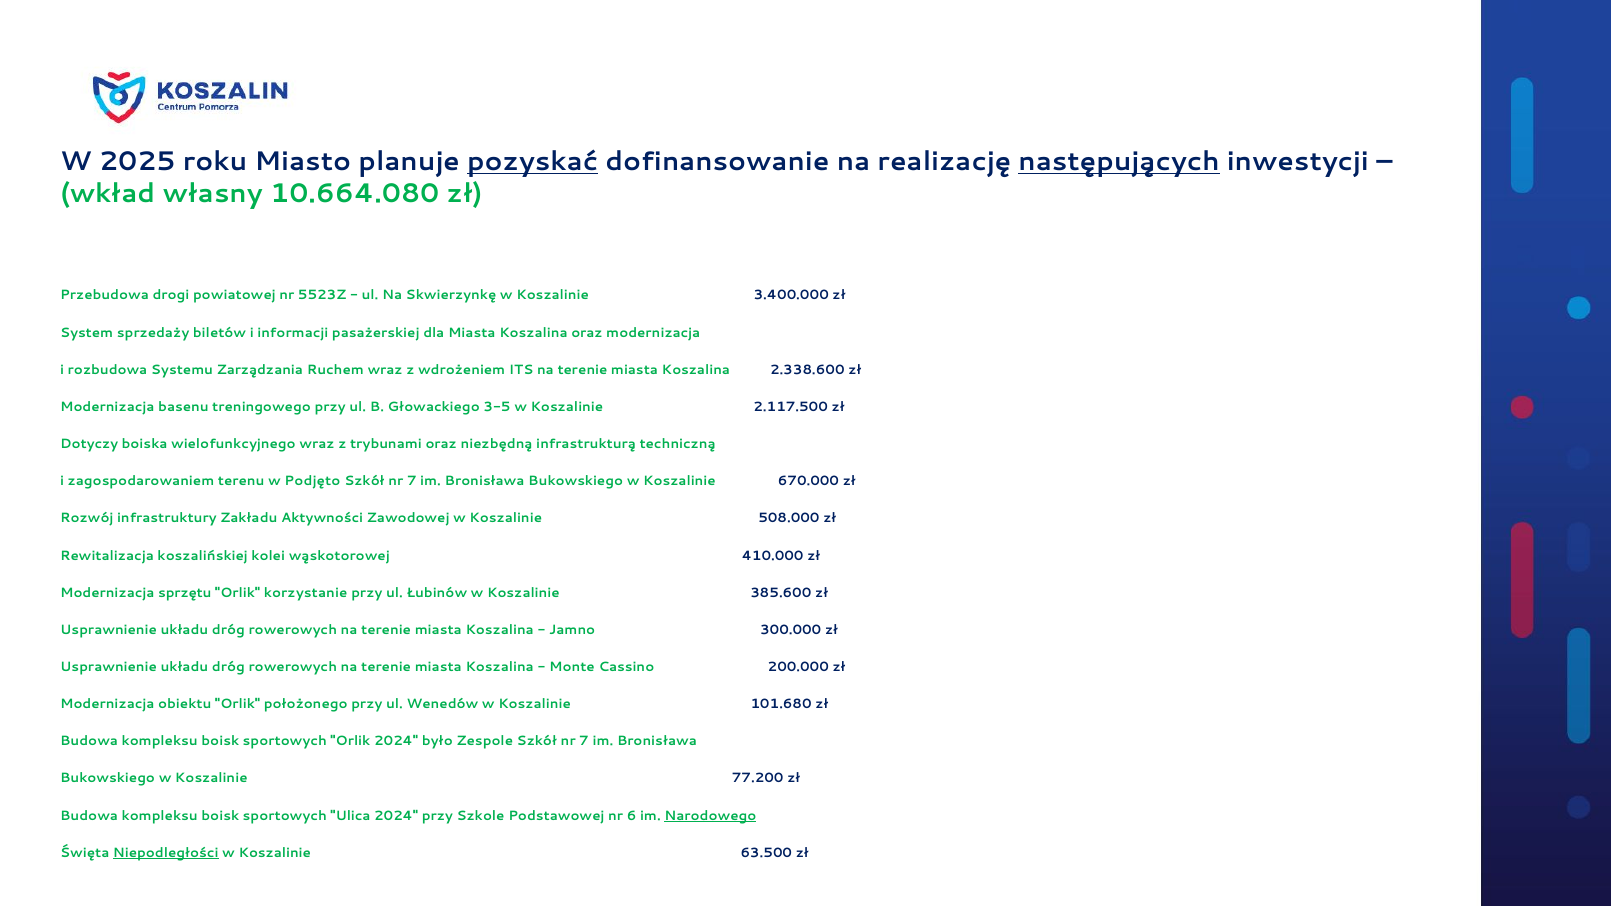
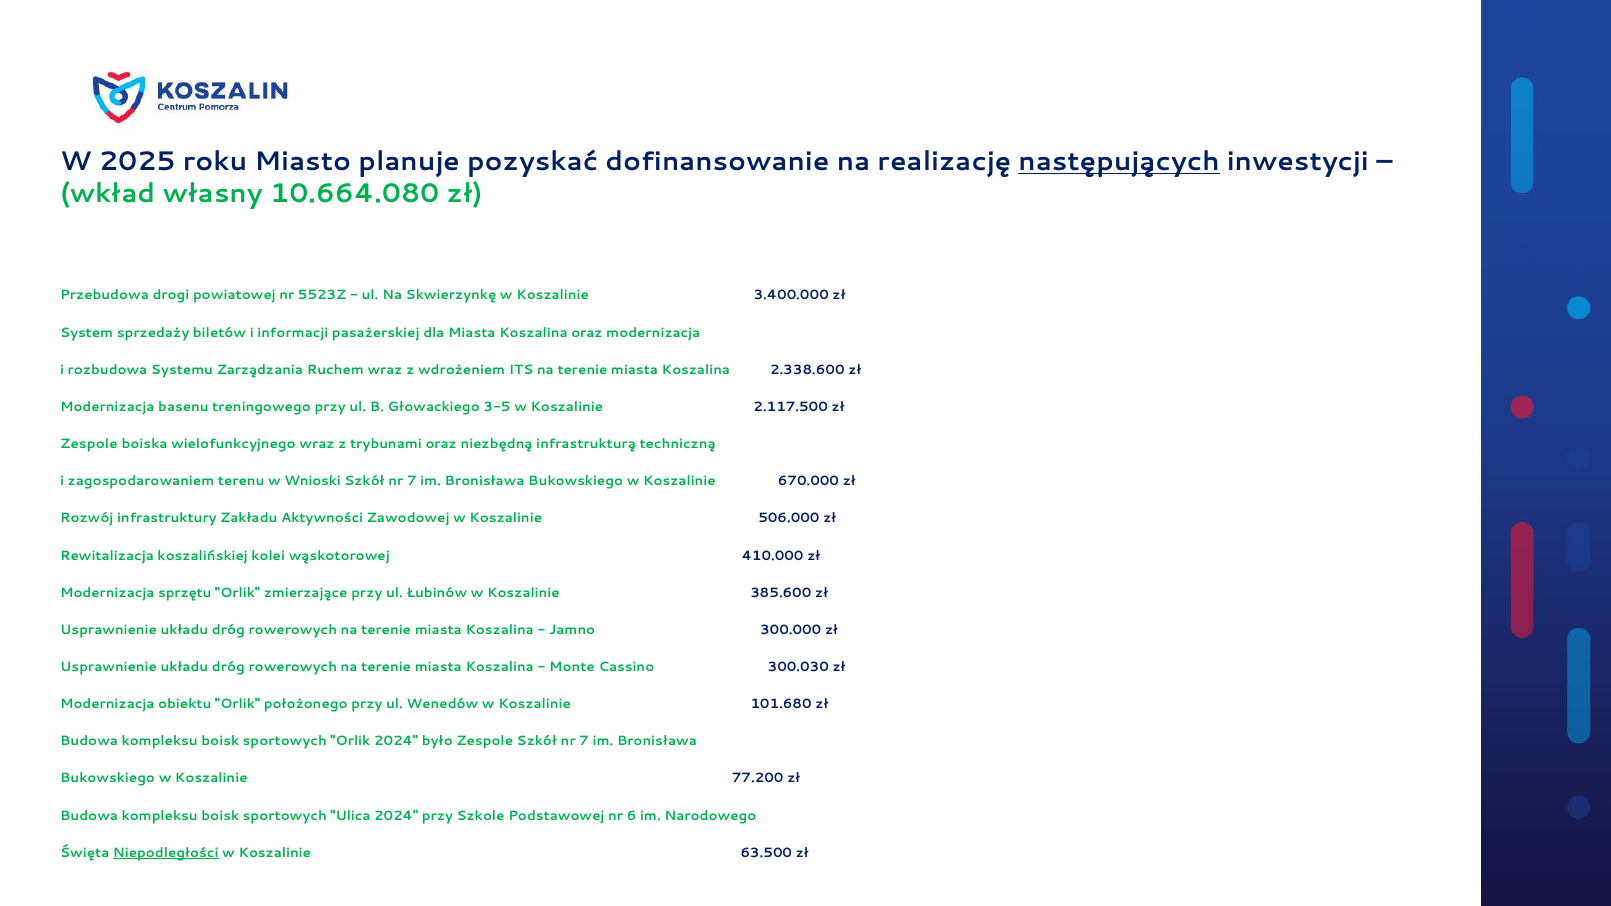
pozyskać underline: present -> none (533, 162)
Dotyczy: Dotyczy -> Zespole (89, 444)
Podjęto: Podjęto -> Wnioski (313, 481)
508.000: 508.000 -> 506.000 (789, 519)
korzystanie: korzystanie -> zmierzające (306, 593)
200.000: 200.000 -> 300.030 (798, 667)
Narodowego underline: present -> none (710, 816)
